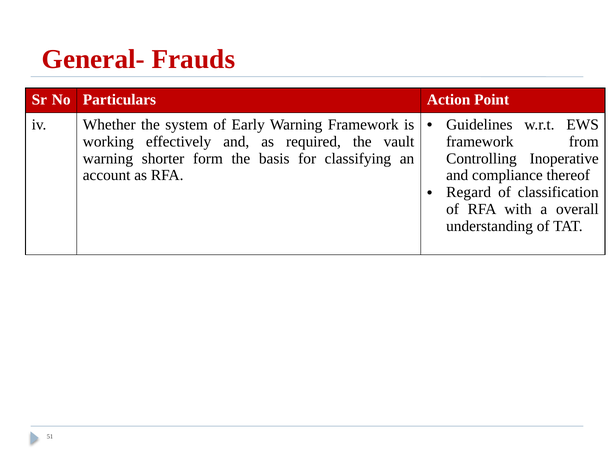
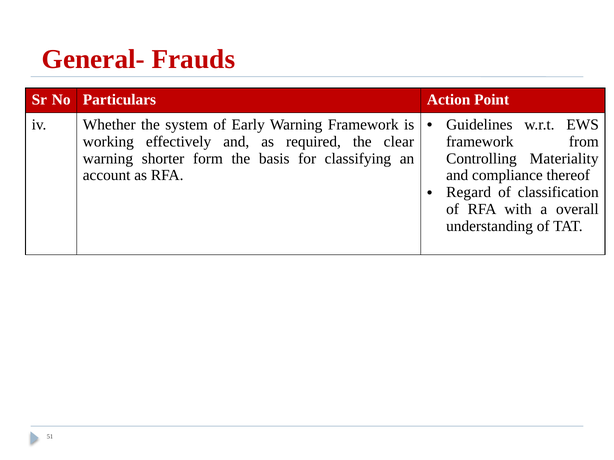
vault: vault -> clear (399, 142)
Inoperative: Inoperative -> Materiality (564, 159)
